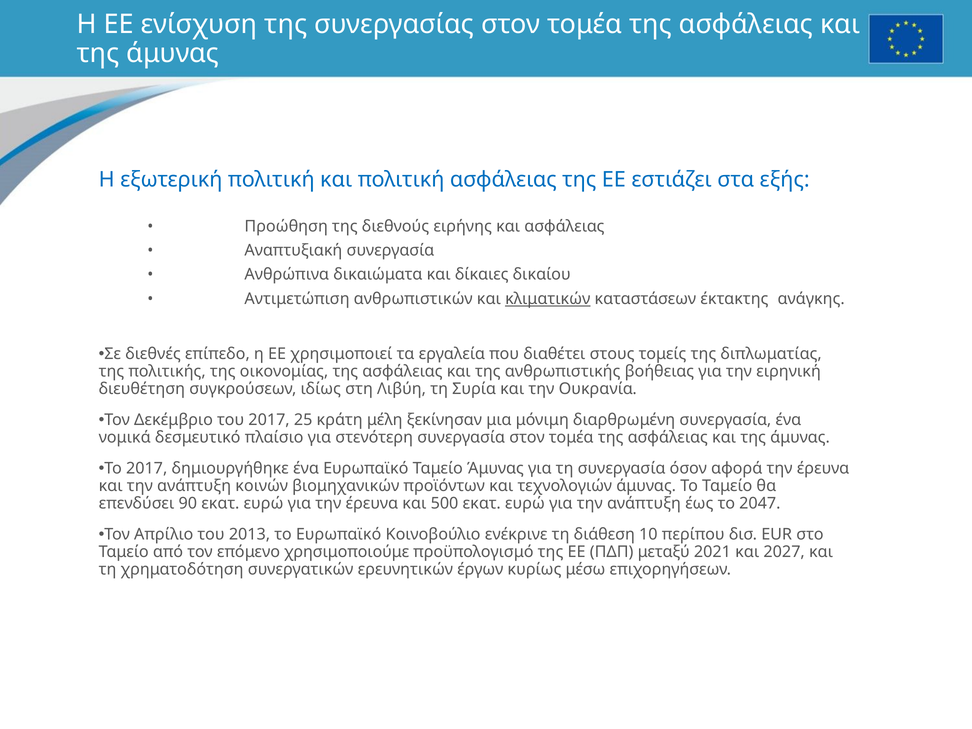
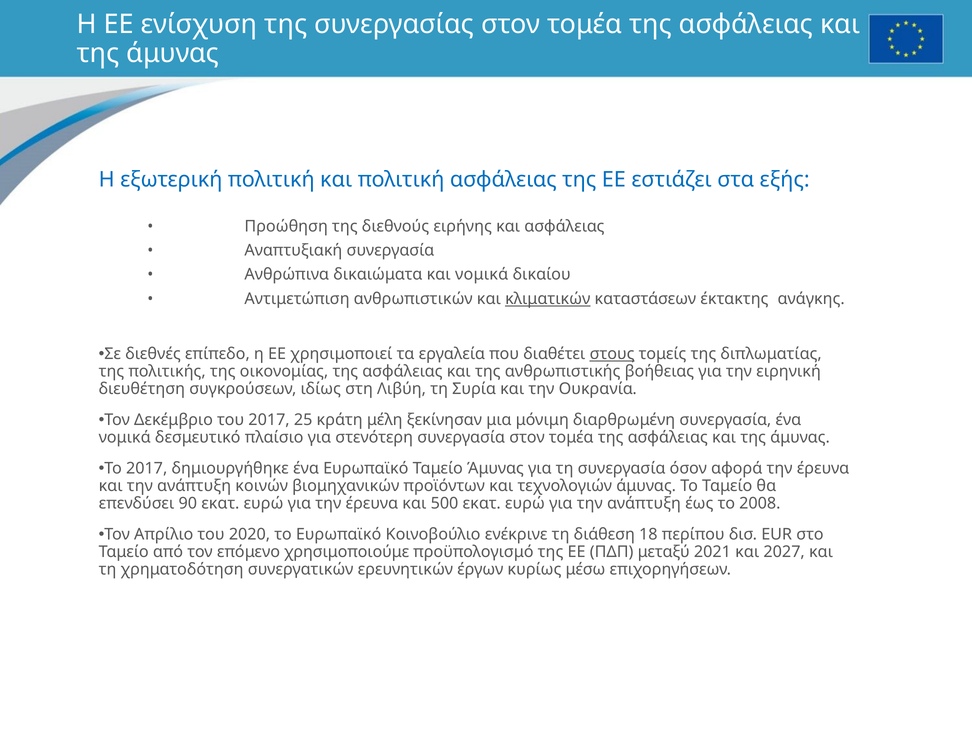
και δίκαιες: δίκαιες -> νομικά (482, 275)
στους underline: none -> present (612, 354)
2047: 2047 -> 2008 (760, 504)
2013: 2013 -> 2020 (250, 535)
10: 10 -> 18 (648, 535)
